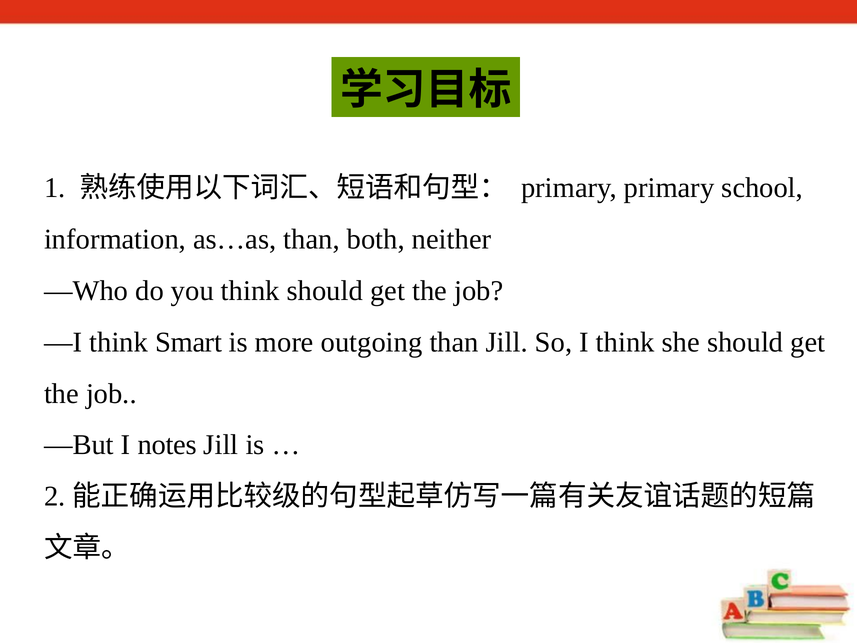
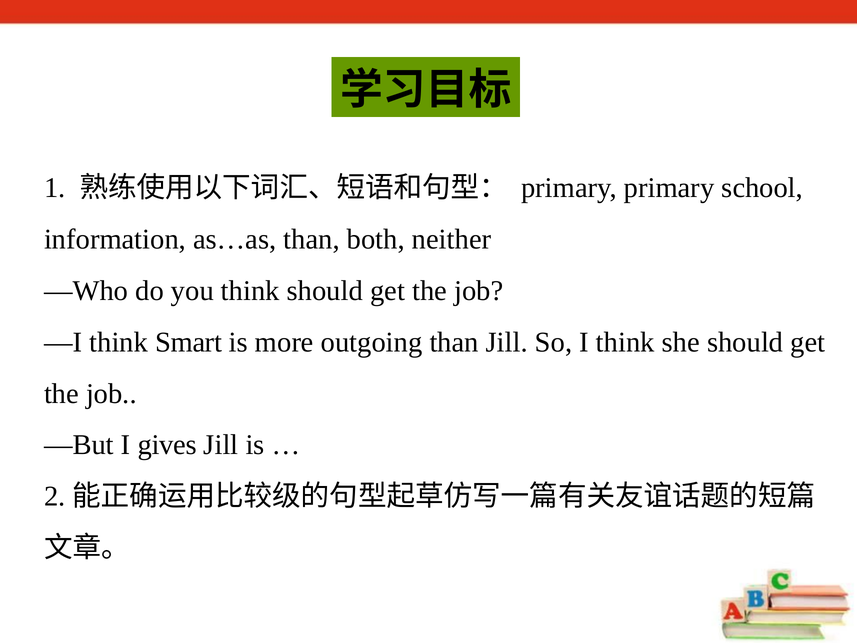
notes: notes -> gives (167, 445)
